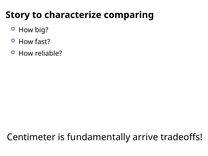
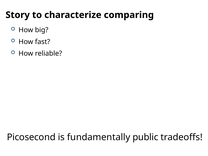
Centimeter: Centimeter -> Picosecond (31, 137)
arrive: arrive -> public (145, 137)
